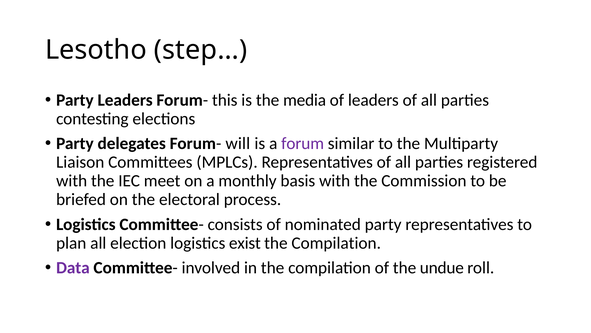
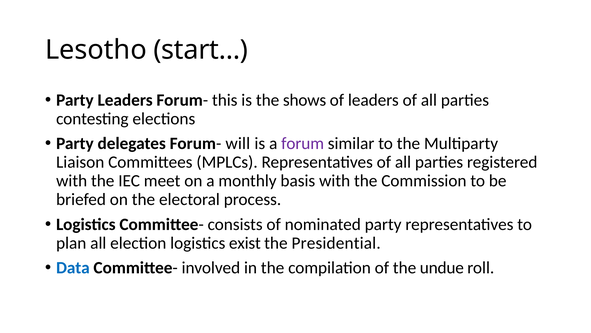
step…: step… -> start… (201, 50)
media: media -> shows (305, 100)
Compilation: Compilation -> Presidential (336, 243)
Data colour: purple -> blue (73, 267)
